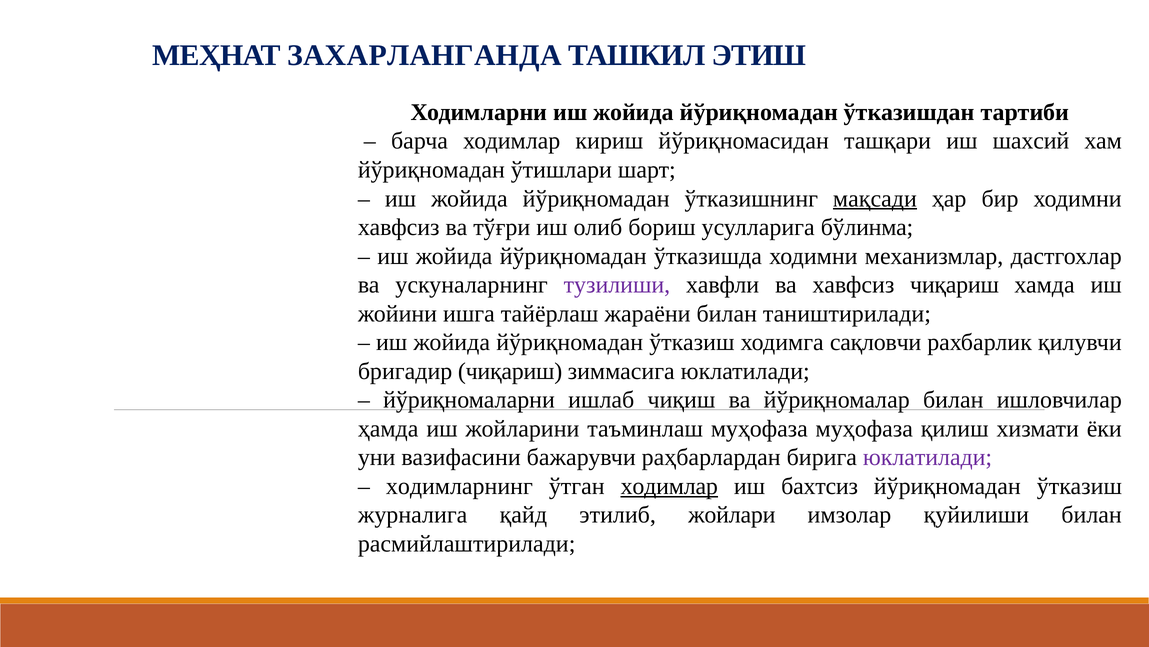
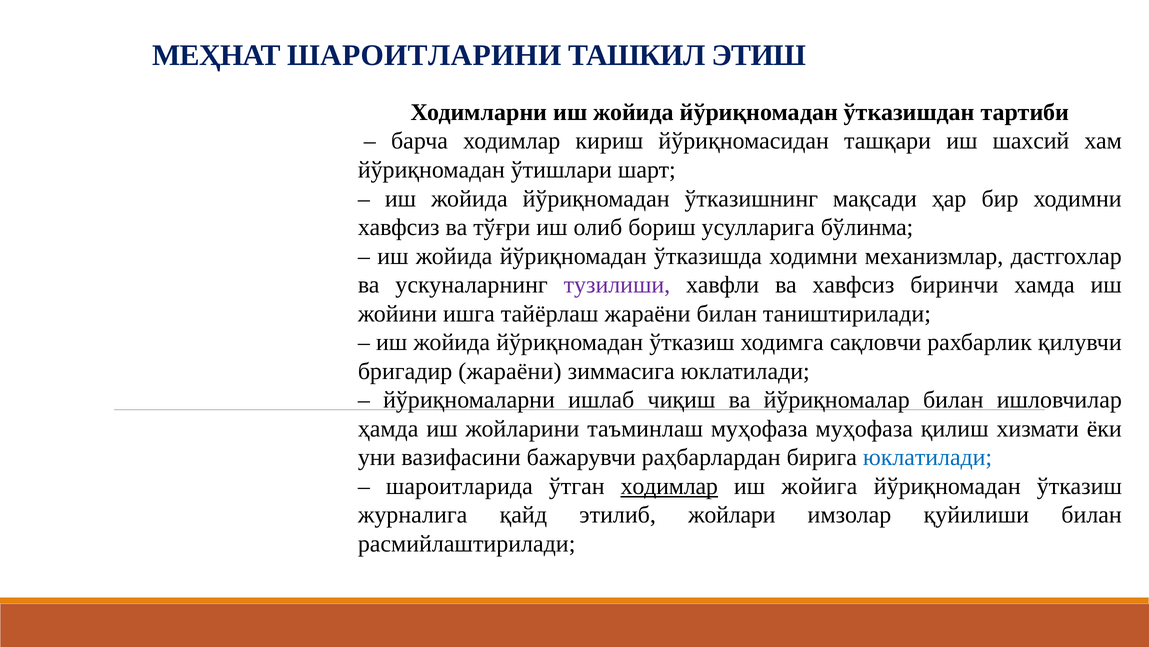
ЗАХАРЛАНГАНДА: ЗАХАРЛАНГАНДА -> ШАРОИТЛАРИНИ (424, 55)
мақсади underline: present -> none (875, 198)
хавфсиз чиқариш: чиқариш -> биринчи (954, 285)
бригадир чиқариш: чиқариш -> жараёни (510, 371)
юклатилади colour: purple -> blue (928, 457)
ходимларнинг: ходимларнинг -> шароитларида (459, 486)
бахтсиз: бахтсиз -> жойига (819, 486)
